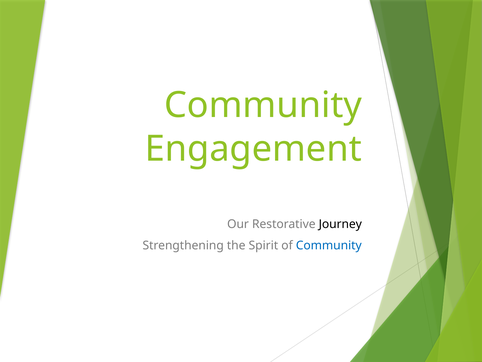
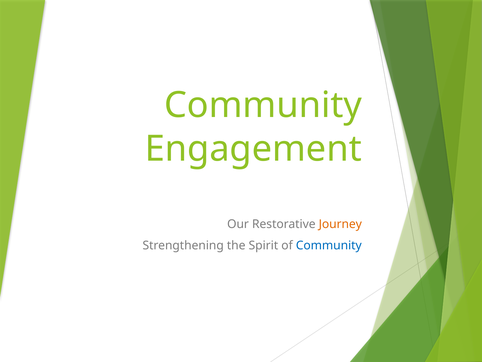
Journey colour: black -> orange (340, 224)
